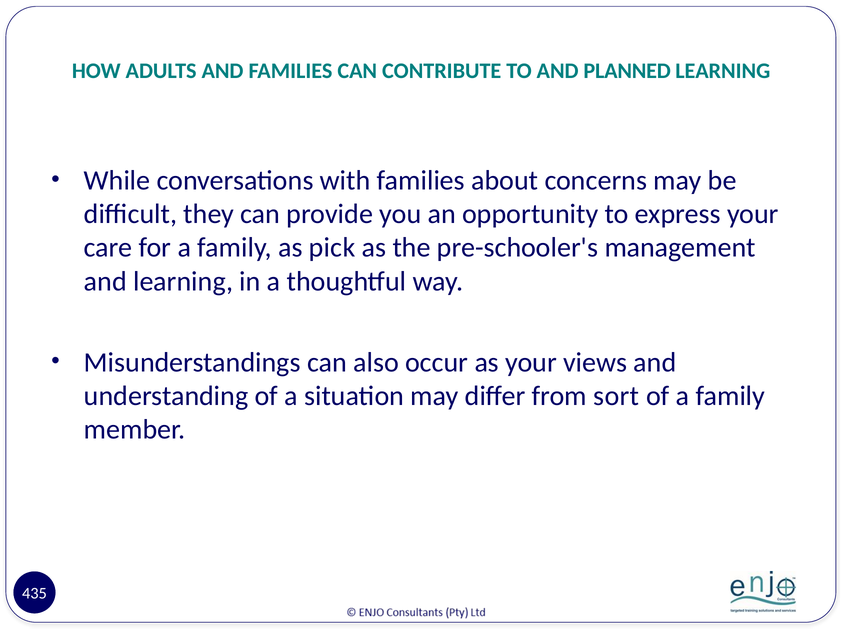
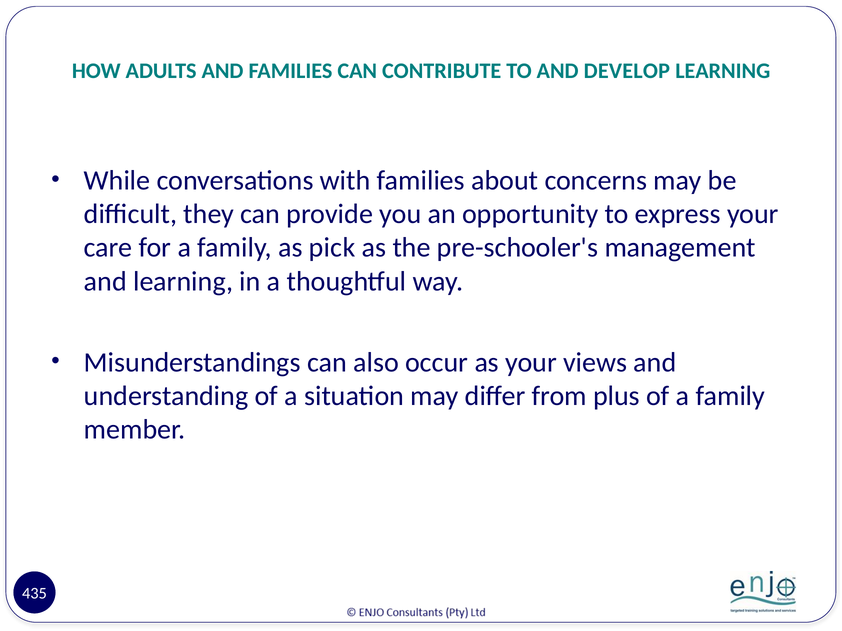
PLANNED: PLANNED -> DEVELOP (627, 71)
sort: sort -> plus (617, 396)
